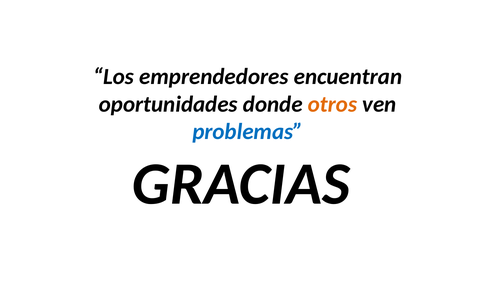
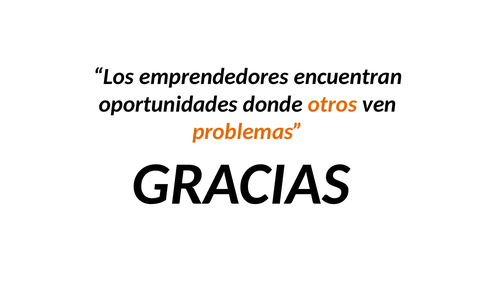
problemas colour: blue -> orange (248, 132)
